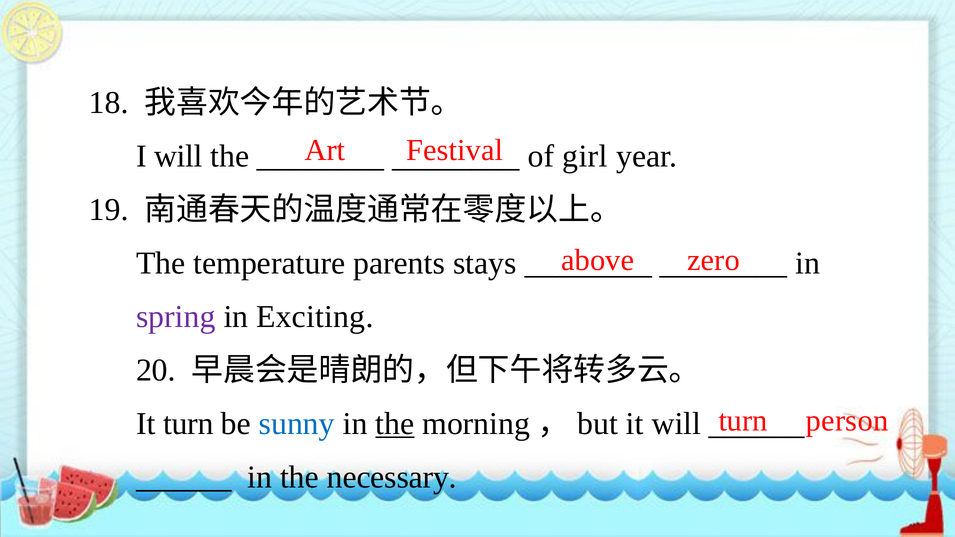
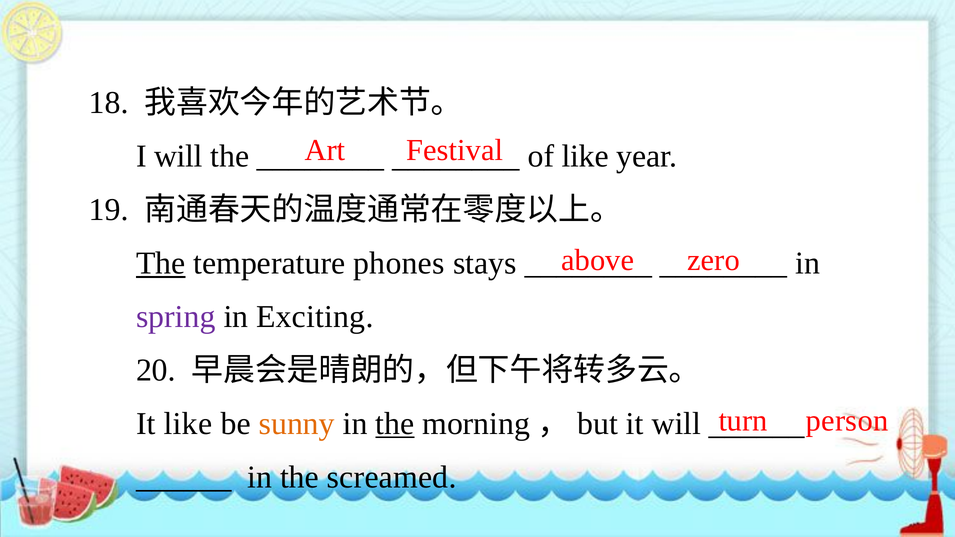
of girl: girl -> like (585, 156)
The underline: none -> present (161, 263)
parents: parents -> phones (399, 263)
It turn: turn -> like (188, 424)
sunny colour: blue -> orange (297, 424)
necessary: necessary -> screamed (392, 477)
